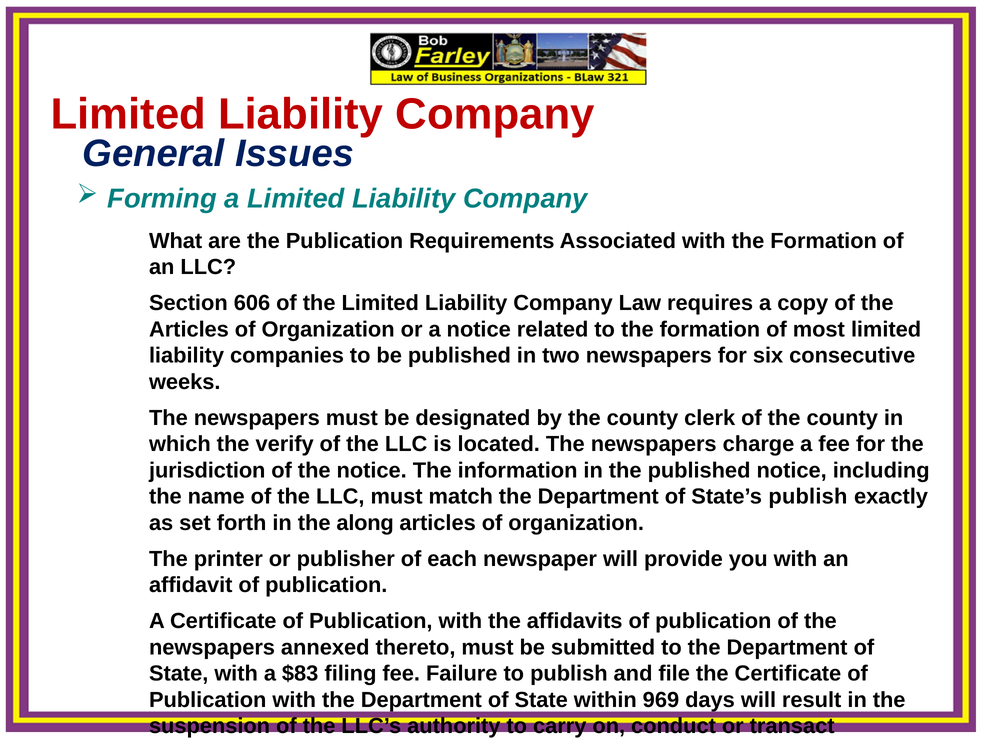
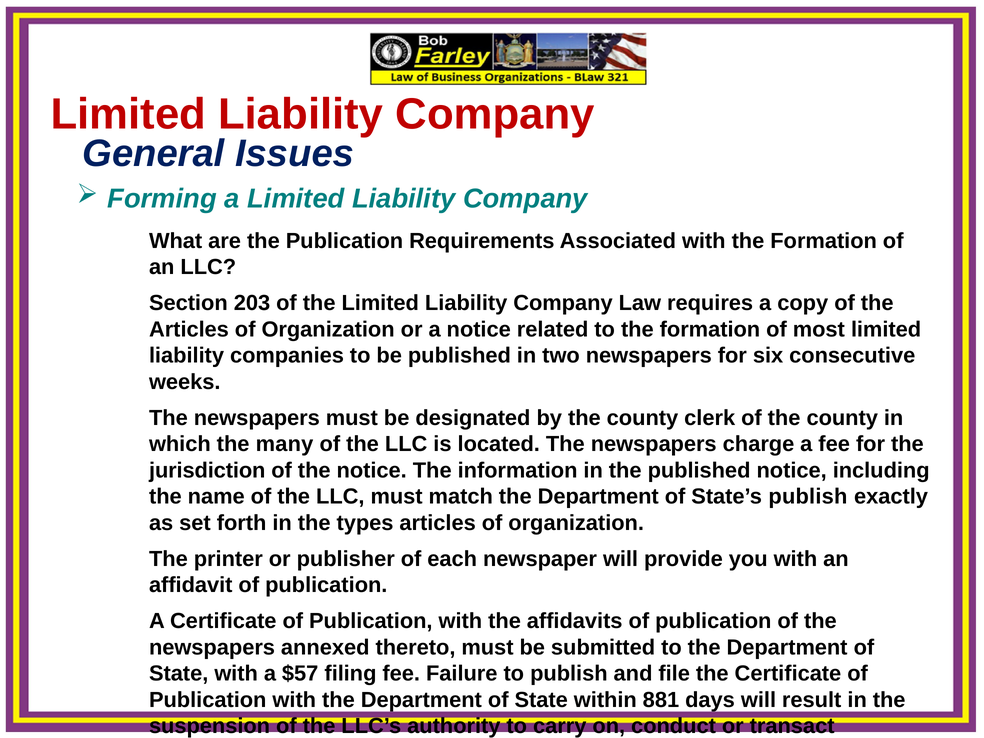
606: 606 -> 203 (252, 303)
verify: verify -> many (285, 444)
along: along -> types (365, 523)
$83: $83 -> $57 (300, 674)
969: 969 -> 881 (661, 700)
